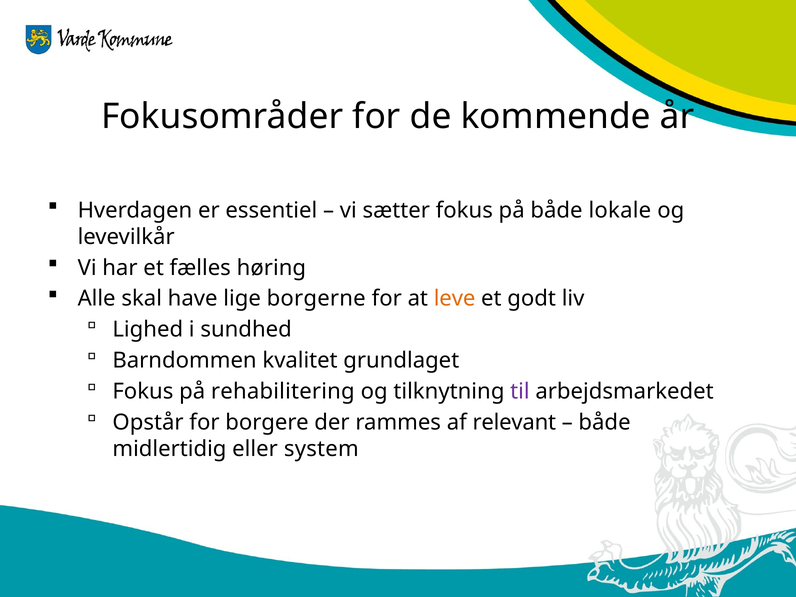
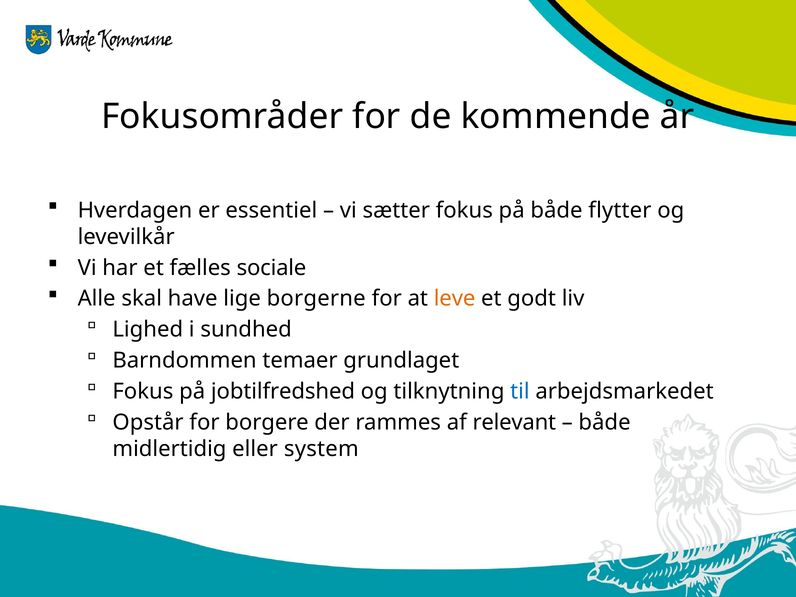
lokale: lokale -> flytter (620, 210)
høring: høring -> sociale (272, 268)
kvalitet: kvalitet -> temaer (300, 361)
rehabilitering: rehabilitering -> jobtilfredshed (283, 392)
til colour: purple -> blue (520, 392)
